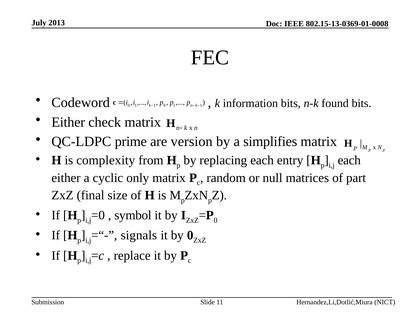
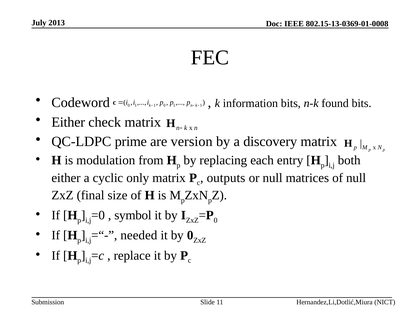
simplifies: simplifies -> discovery (270, 142)
complexity: complexity -> modulation (106, 160)
each: each -> both (349, 160)
random: random -> outputs (226, 178)
of part: part -> null (356, 178)
signals: signals -> needed (139, 235)
